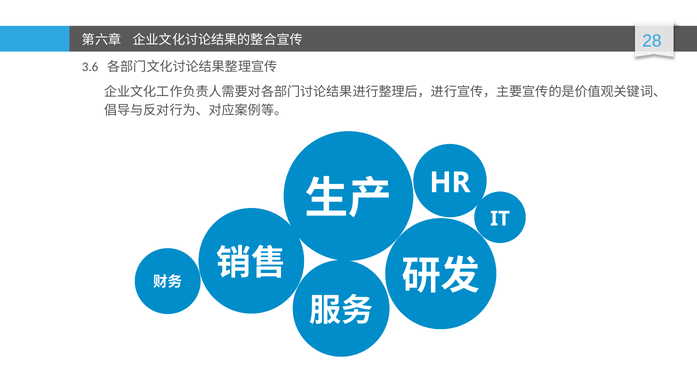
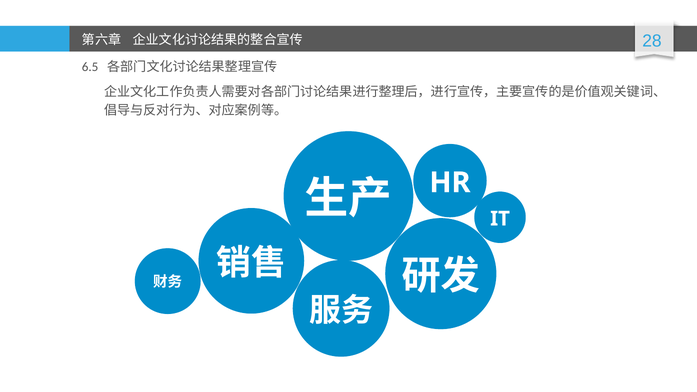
3.6: 3.6 -> 6.5 (90, 67)
